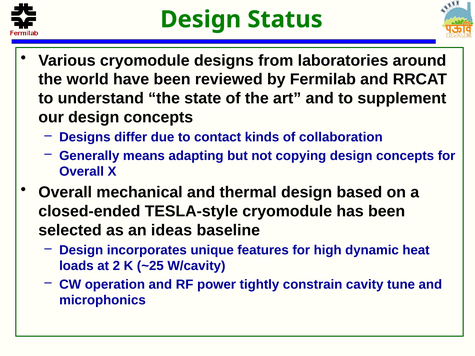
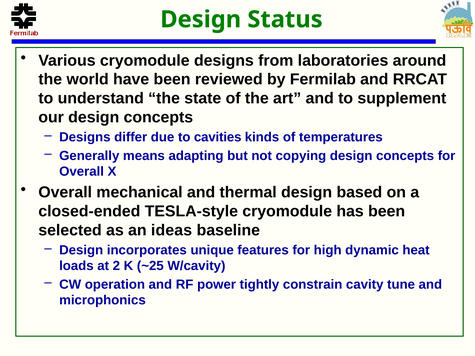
contact: contact -> cavities (218, 137)
collaboration: collaboration -> temperatures (341, 137)
